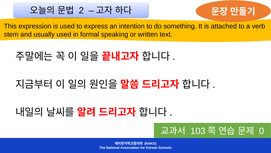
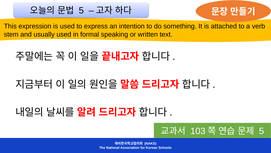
2: 2 -> 5 (81, 11)
0: 0 -> 5 (262, 131)
